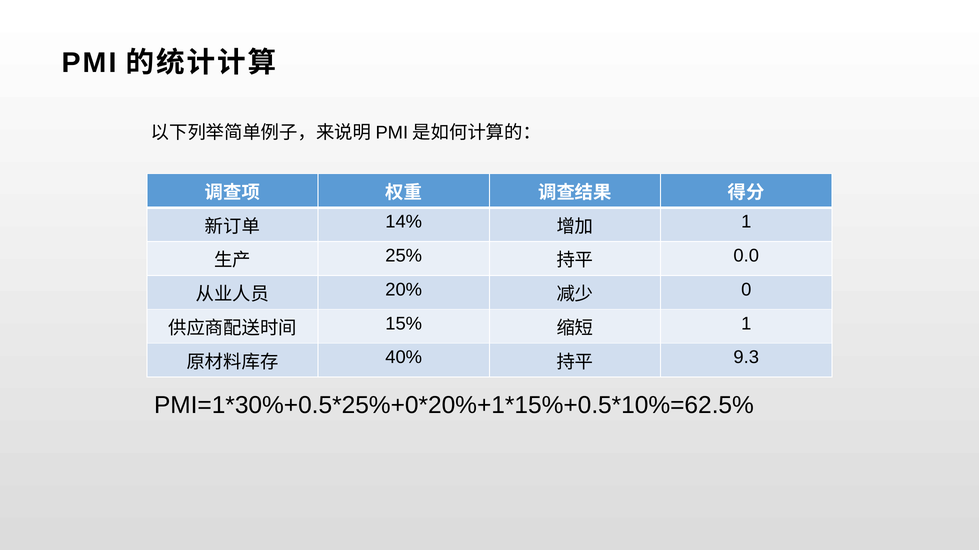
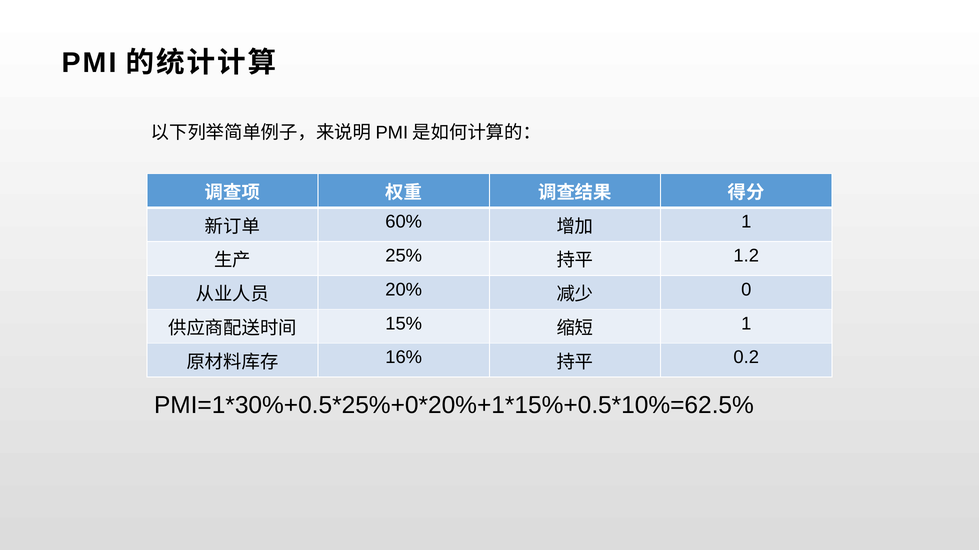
14%: 14% -> 60% (404, 222)
0.0: 0.0 -> 1.2 (746, 256)
40%: 40% -> 16% (404, 358)
9.3: 9.3 -> 0.2 (746, 358)
